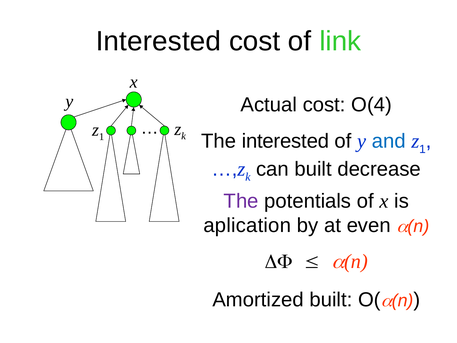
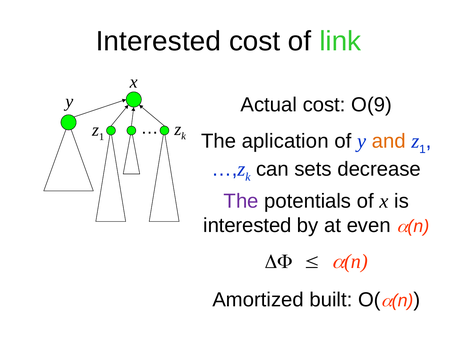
O(4: O(4 -> O(9 (372, 105)
The interested: interested -> aplication (285, 141)
and colour: blue -> orange (389, 141)
can built: built -> sets (313, 169)
aplication: aplication -> interested (247, 225)
